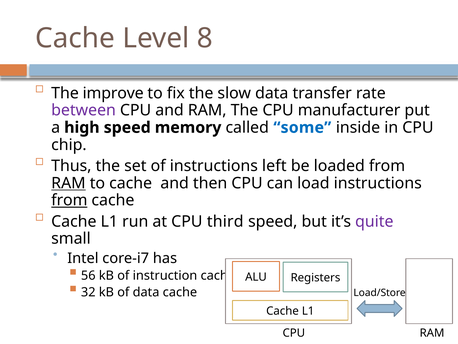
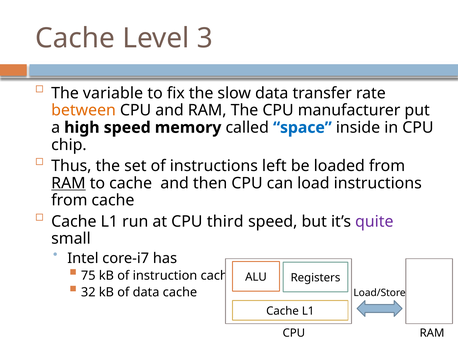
8: 8 -> 3 (205, 38)
improve: improve -> variable (113, 93)
between colour: purple -> orange (84, 110)
some: some -> space (302, 127)
from underline: present -> none (69, 200)
56: 56 -> 75 (88, 275)
